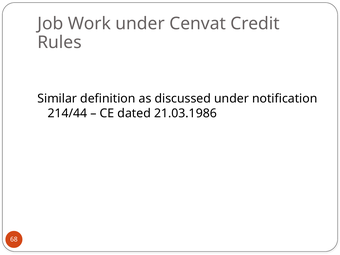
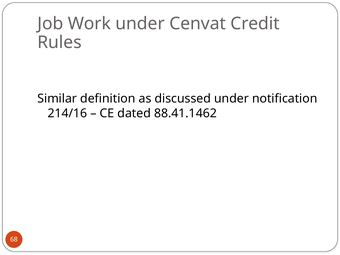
214/44: 214/44 -> 214/16 (67, 113)
21.03.1986: 21.03.1986 -> 88.41.1462 (185, 113)
